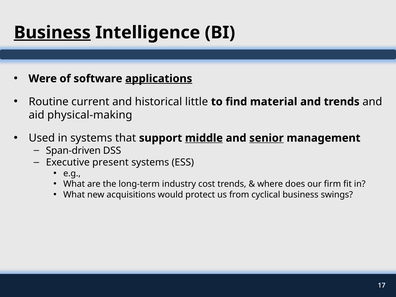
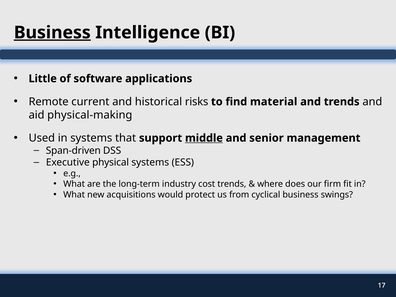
Were: Were -> Little (43, 79)
applications underline: present -> none (159, 79)
Routine: Routine -> Remote (49, 102)
little: little -> risks (197, 102)
senior underline: present -> none (266, 138)
present: present -> physical (111, 162)
